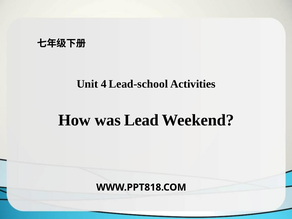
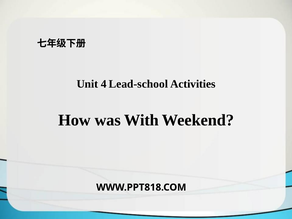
Lead: Lead -> With (141, 120)
